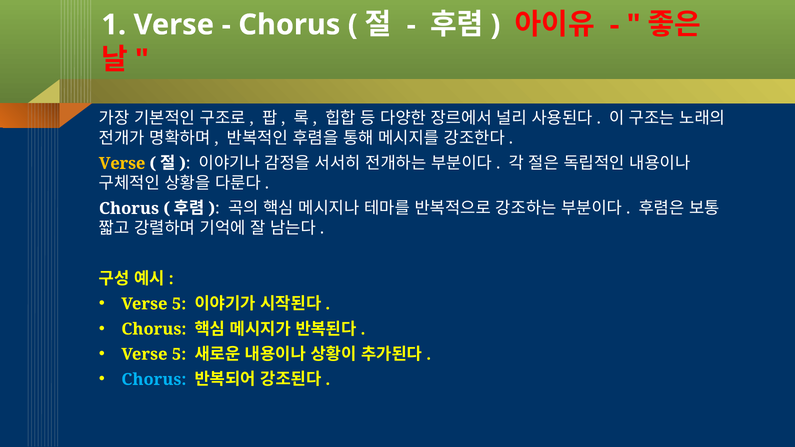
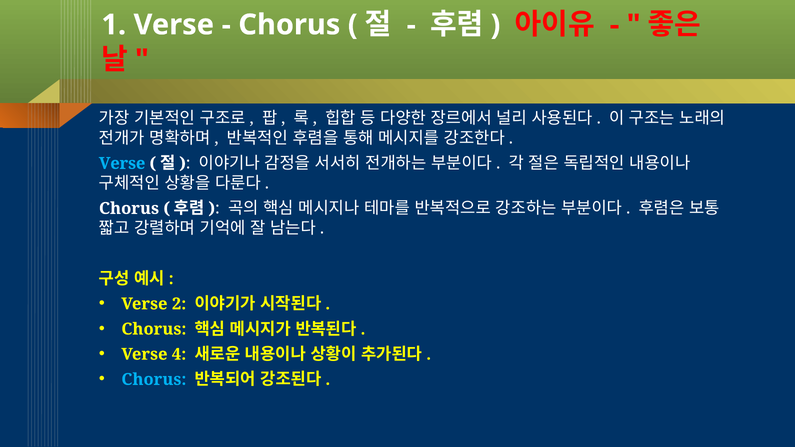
Verse colour: yellow -> light blue (122, 163)
5: 5 -> 2 (179, 304)
5: 5 -> 4 (179, 354)
